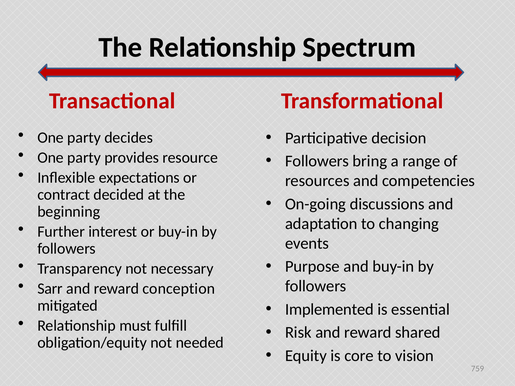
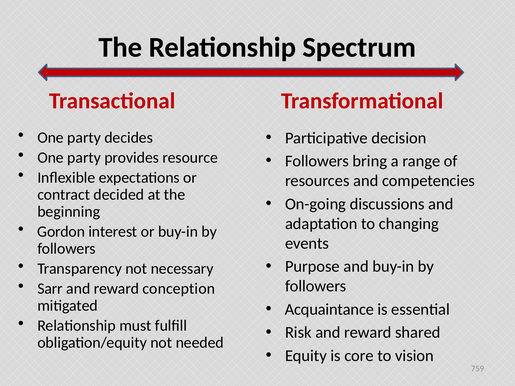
Further: Further -> Gordon (61, 232)
Implemented: Implemented -> Acquaintance (329, 310)
